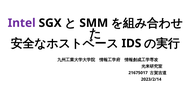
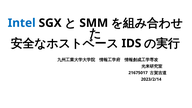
Intel colour: purple -> blue (22, 23)
